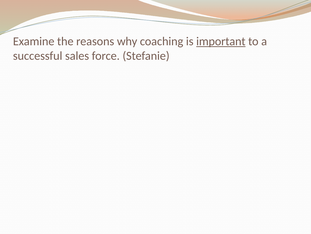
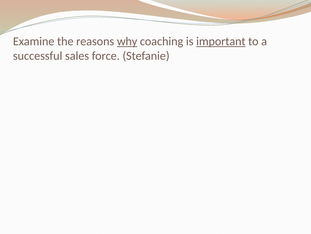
why underline: none -> present (127, 41)
